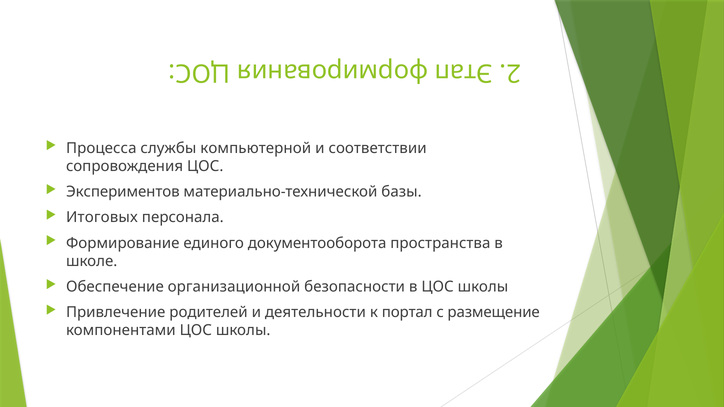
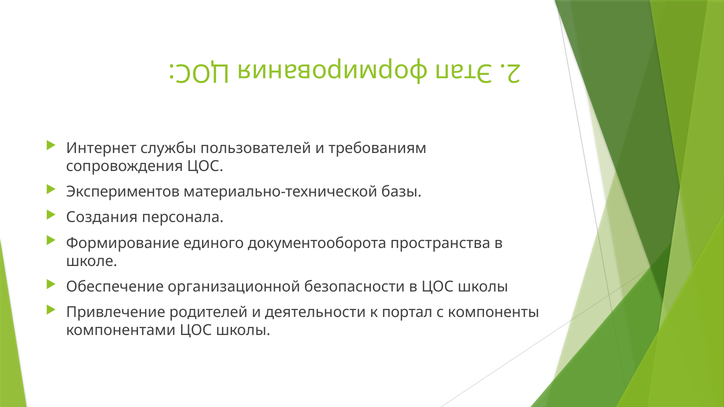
Процесса: Процесса -> Интернет (101, 148)
компьютерной: компьютерной -> пользователей (256, 148)
соответствии: соответствии -> требованиям (378, 148)
Итоговых: Итоговых -> Создания (102, 218)
размещение: размещение -> компоненты (494, 313)
